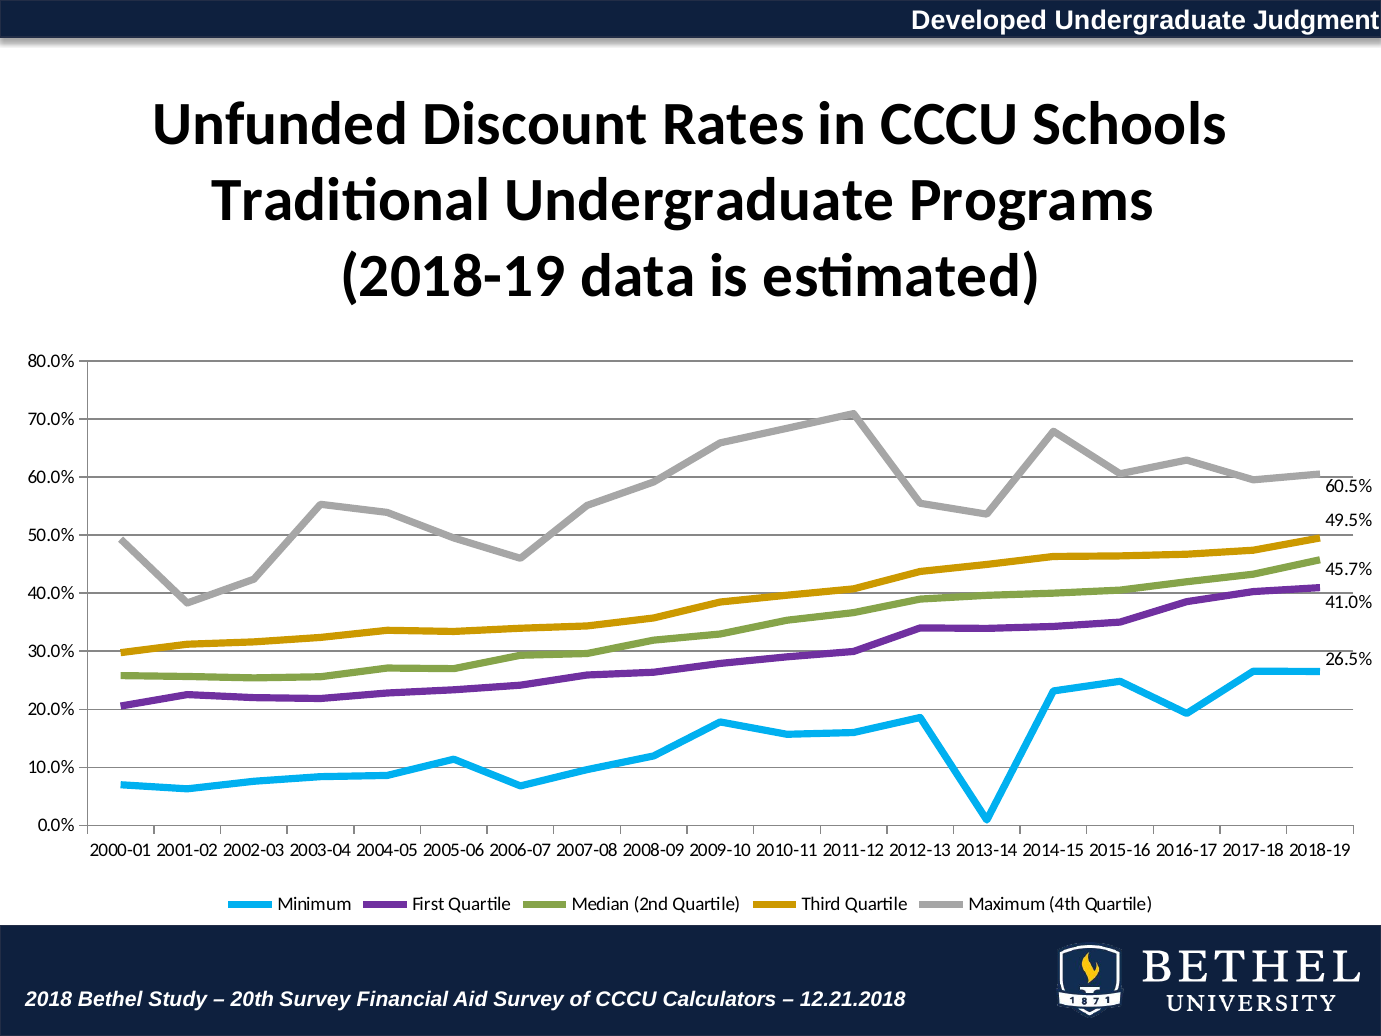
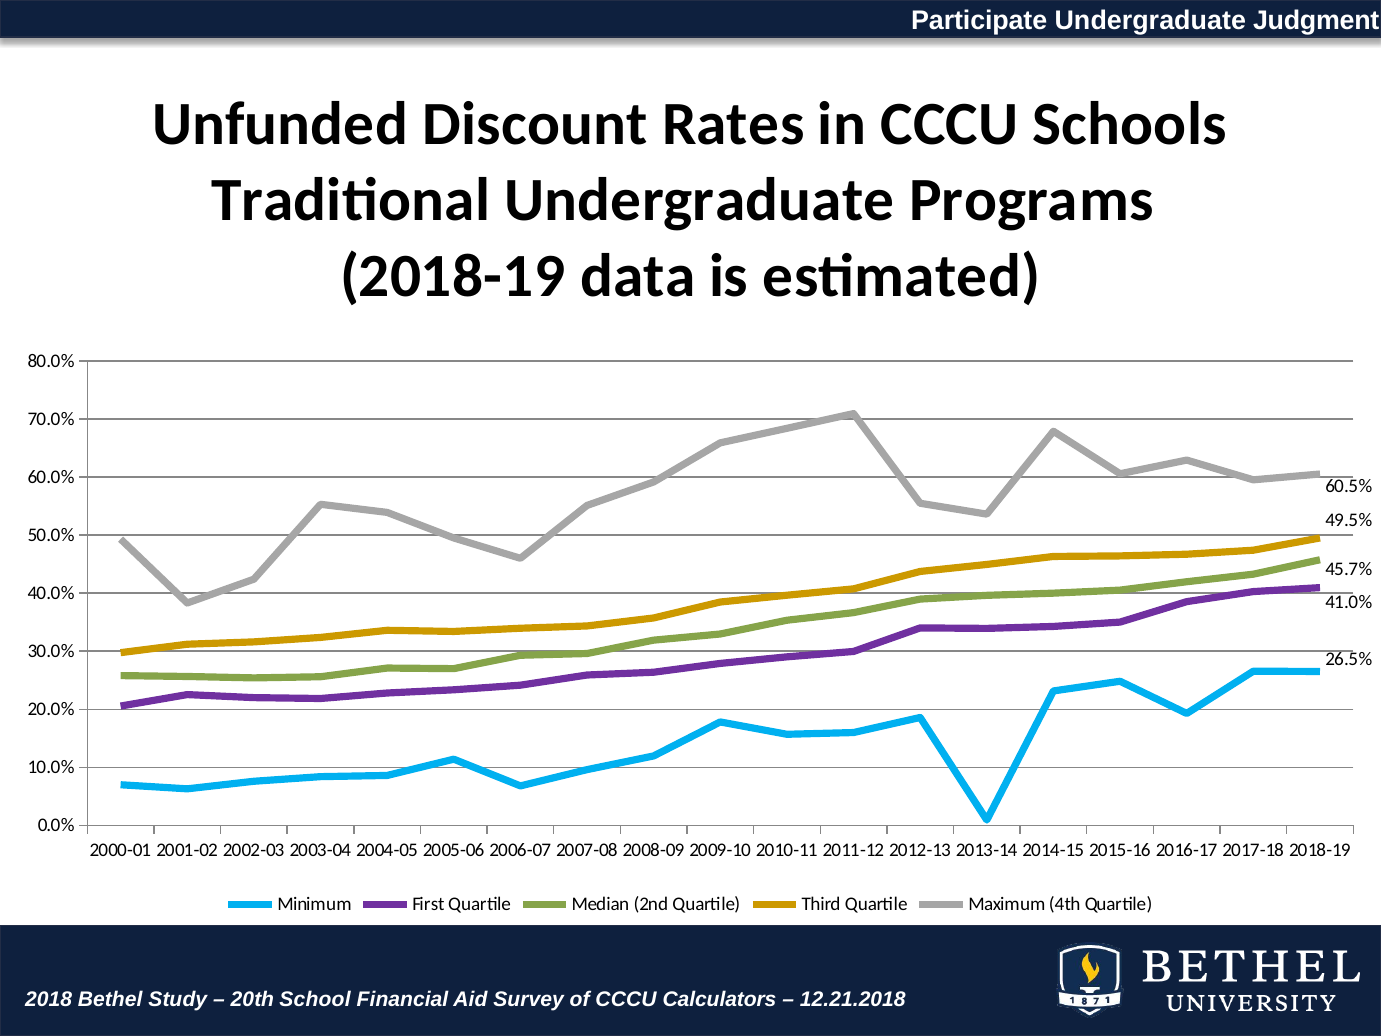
Developed: Developed -> Participate (979, 20)
20th Survey: Survey -> School (315, 999)
